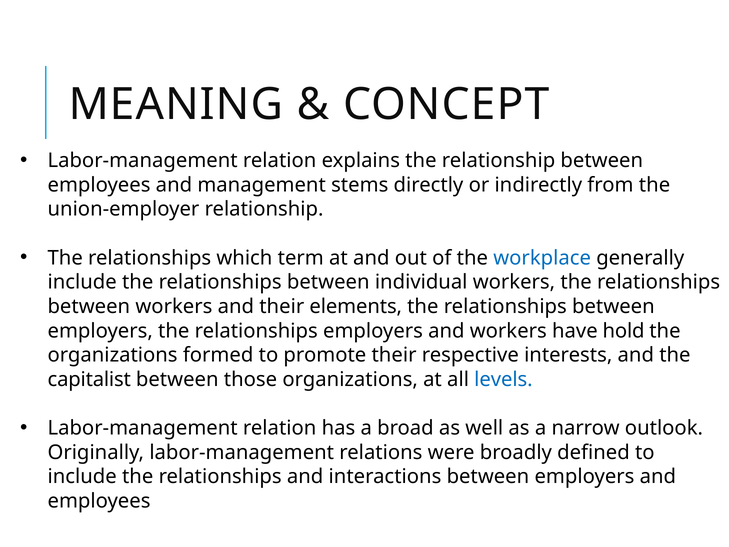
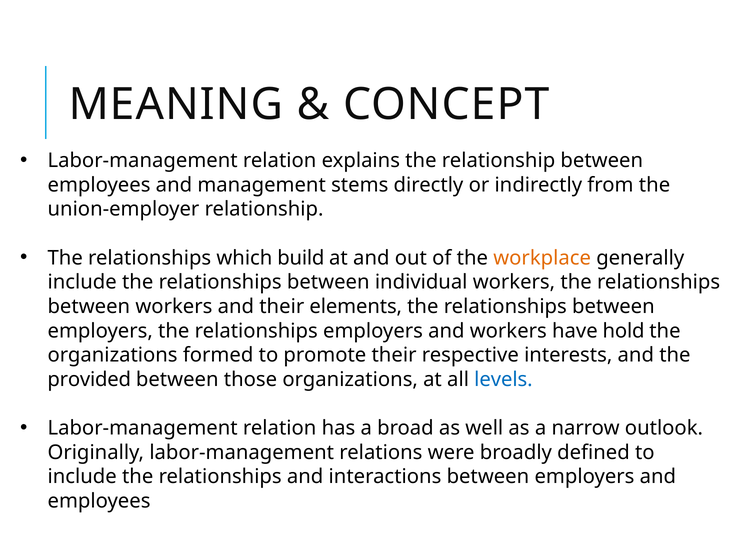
term: term -> build (301, 258)
workplace colour: blue -> orange (542, 258)
capitalist: capitalist -> provided (89, 379)
